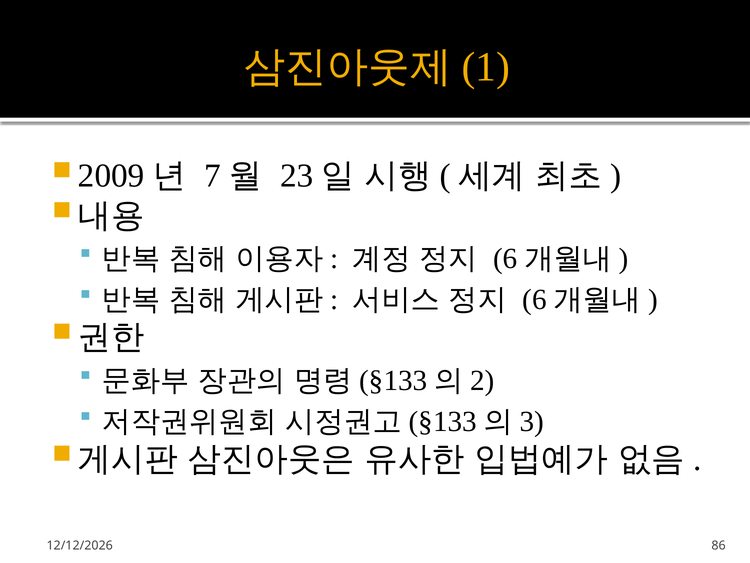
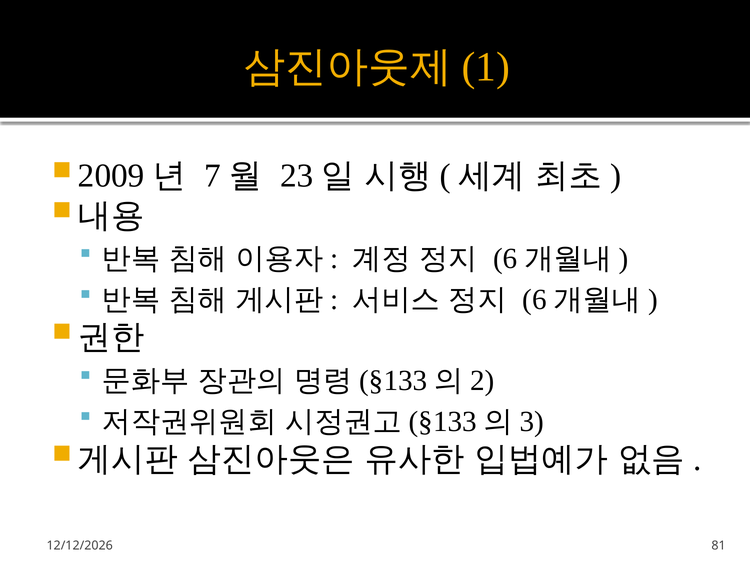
86: 86 -> 81 (719, 545)
